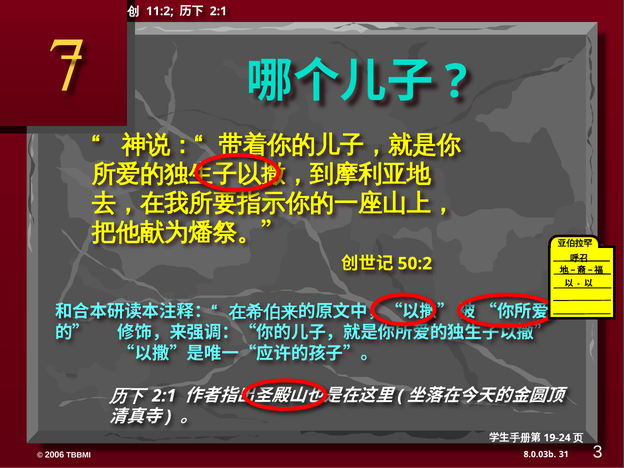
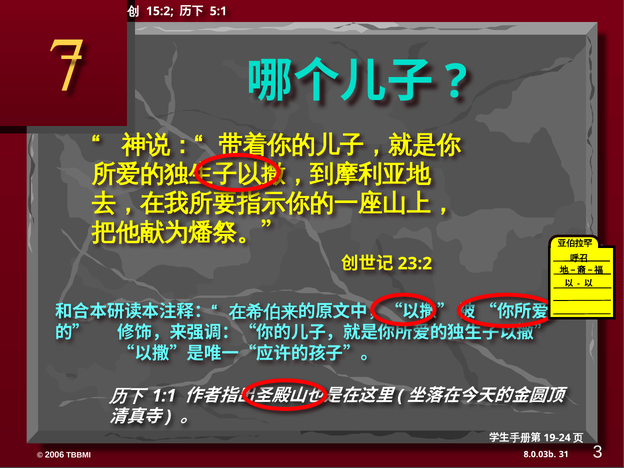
11:2: 11:2 -> 15:2 (160, 11)
2:1: 2:1 -> 5:1 (218, 11)
50:2: 50:2 -> 23:2 (415, 264)
2:1: 2:1 -> 1:1 (164, 396)
